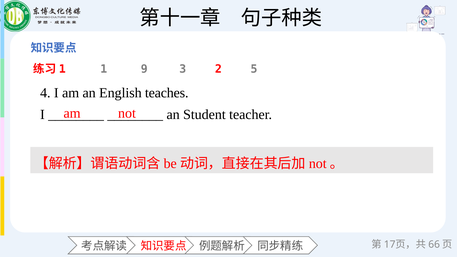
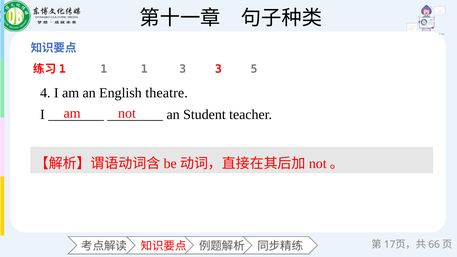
1 9: 9 -> 1 (144, 69)
3 2: 2 -> 3 (218, 69)
teaches: teaches -> theatre (167, 93)
